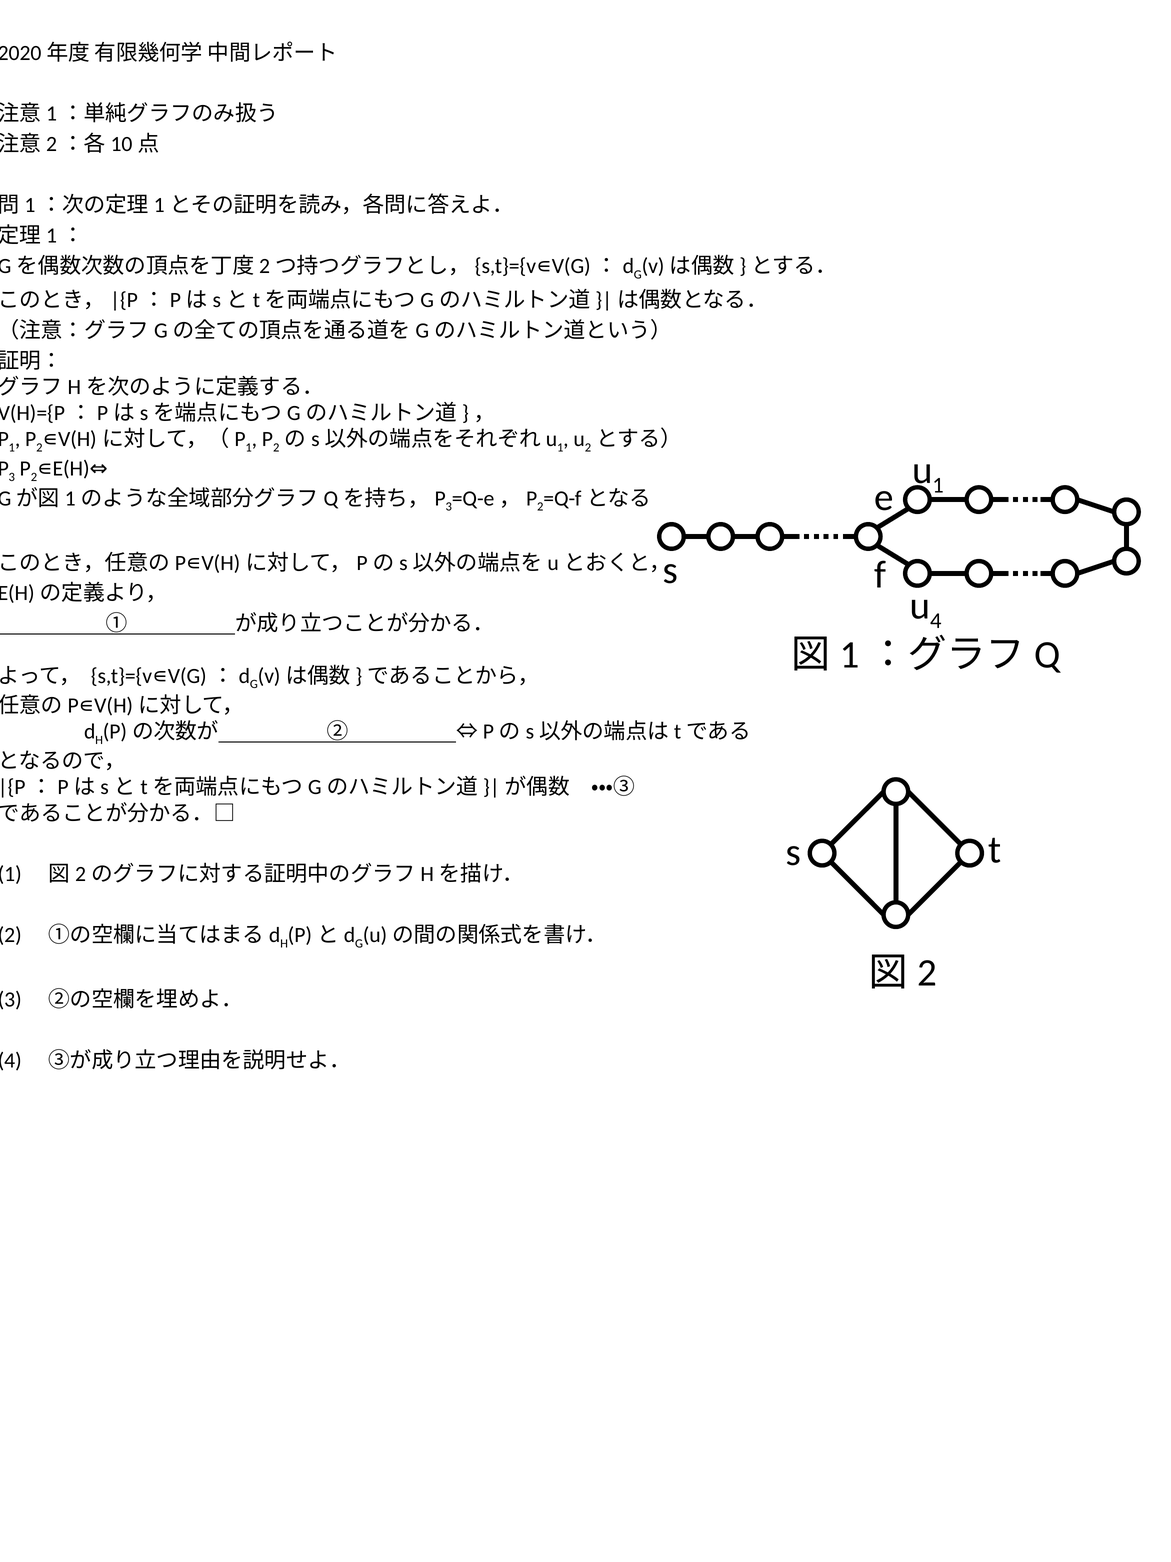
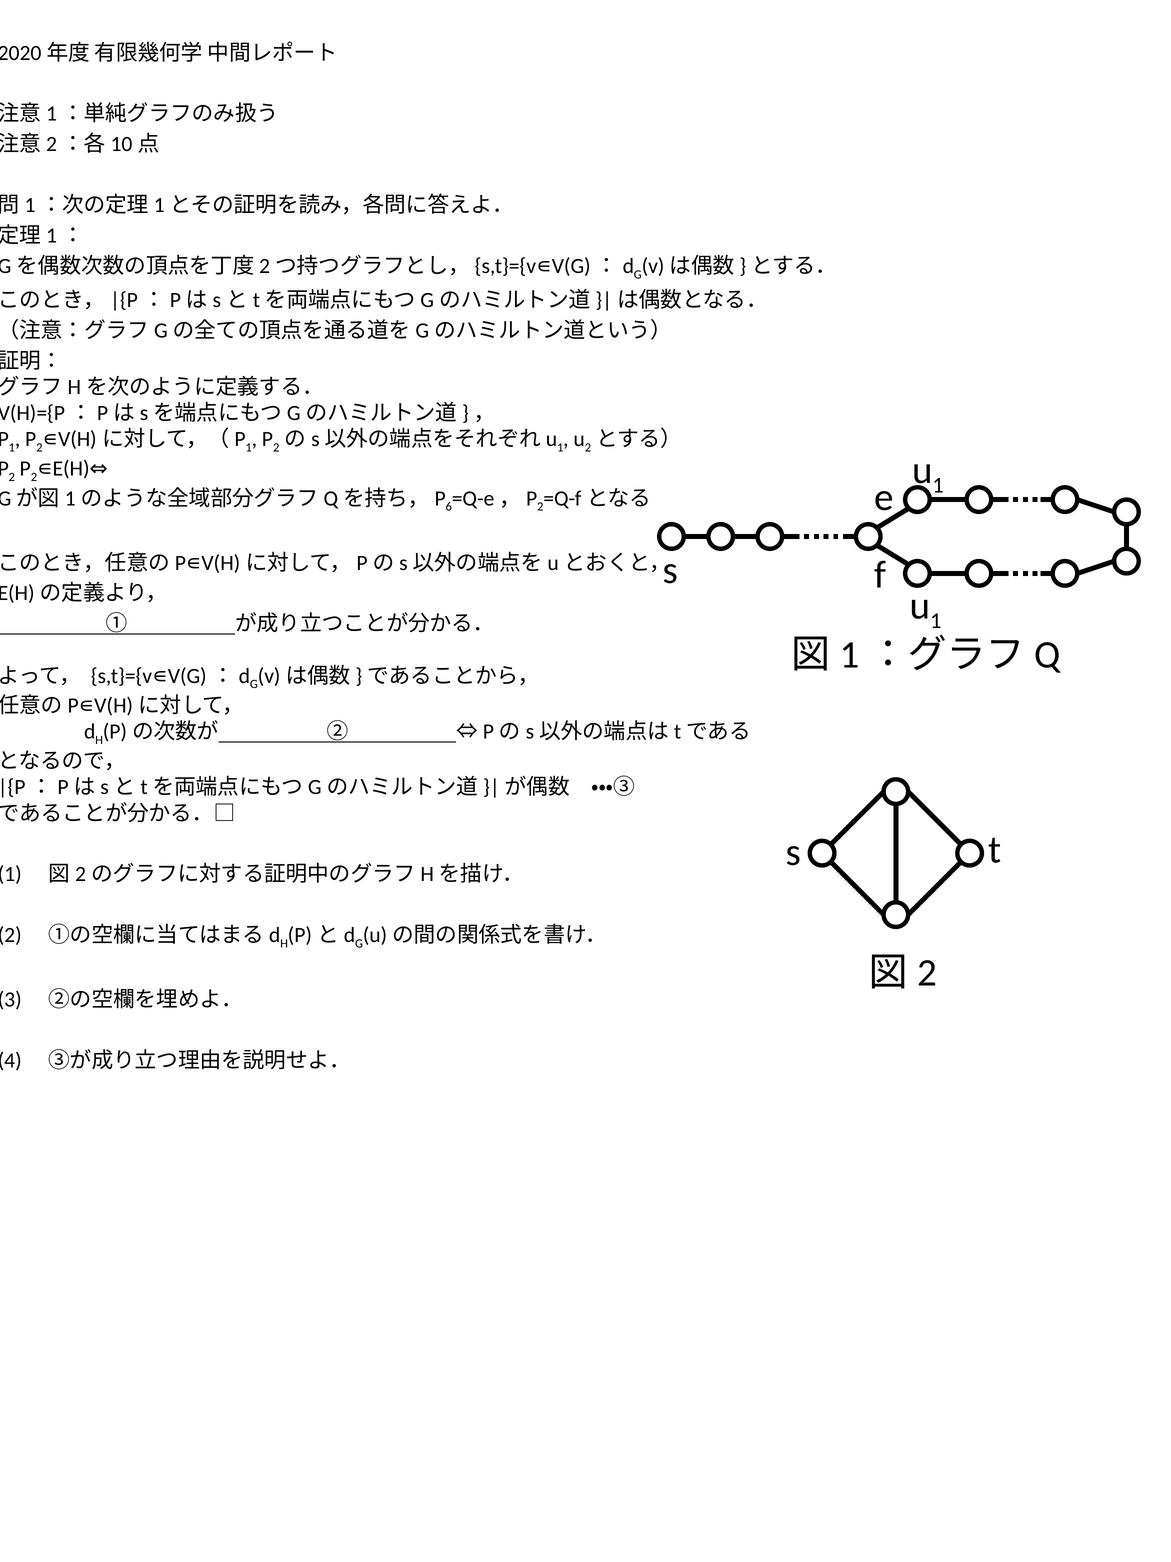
3: 3 -> 2 (12, 477)
3: 3 -> 6 (449, 507)
4: 4 -> 1 (936, 621)
